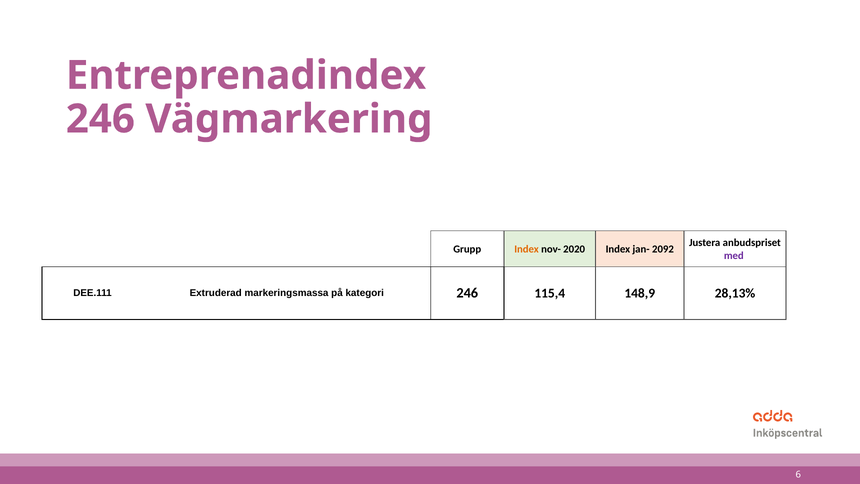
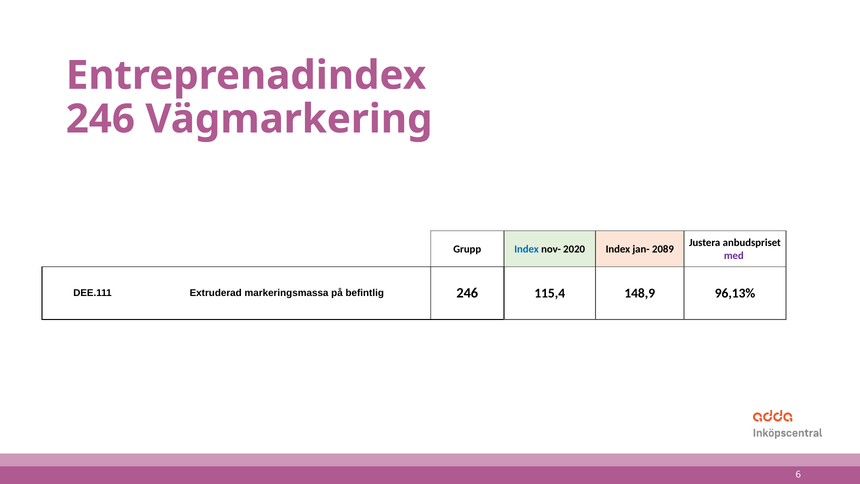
Index colour: orange -> blue (527, 249)
2092: 2092 -> 2089 (663, 249)
kategori: kategori -> befintlig (365, 293)
28,13%: 28,13% -> 96,13% (735, 293)
